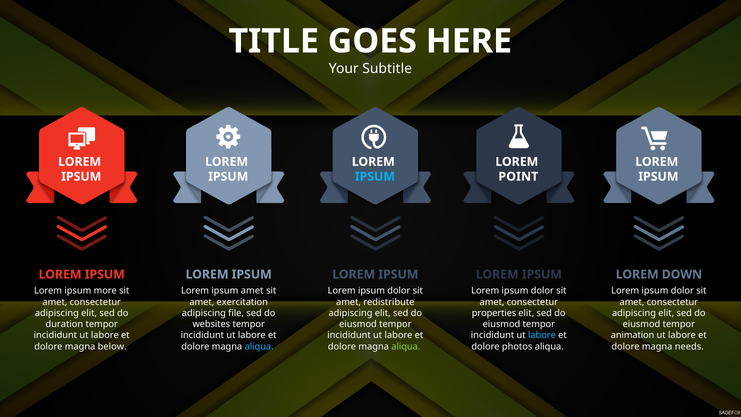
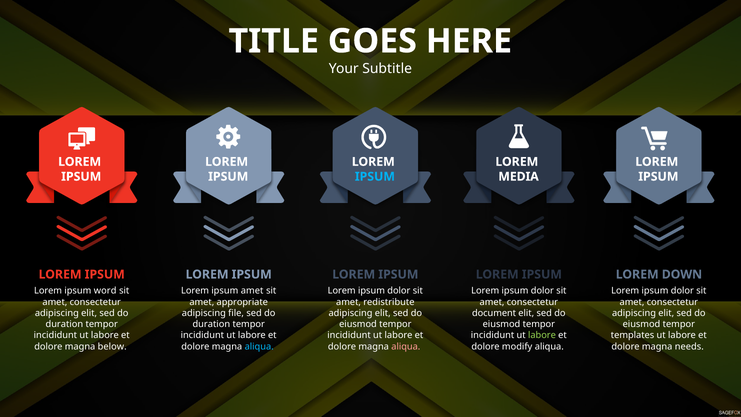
POINT: POINT -> MEDIA (518, 177)
more: more -> word (105, 291)
exercitation: exercitation -> appropriate (242, 302)
properties: properties -> document (494, 313)
websites: websites -> duration (211, 324)
labore colour: light blue -> light green (542, 335)
animation: animation -> templates (633, 335)
aliqua colour: light green -> pink (406, 346)
photos: photos -> modify (517, 346)
